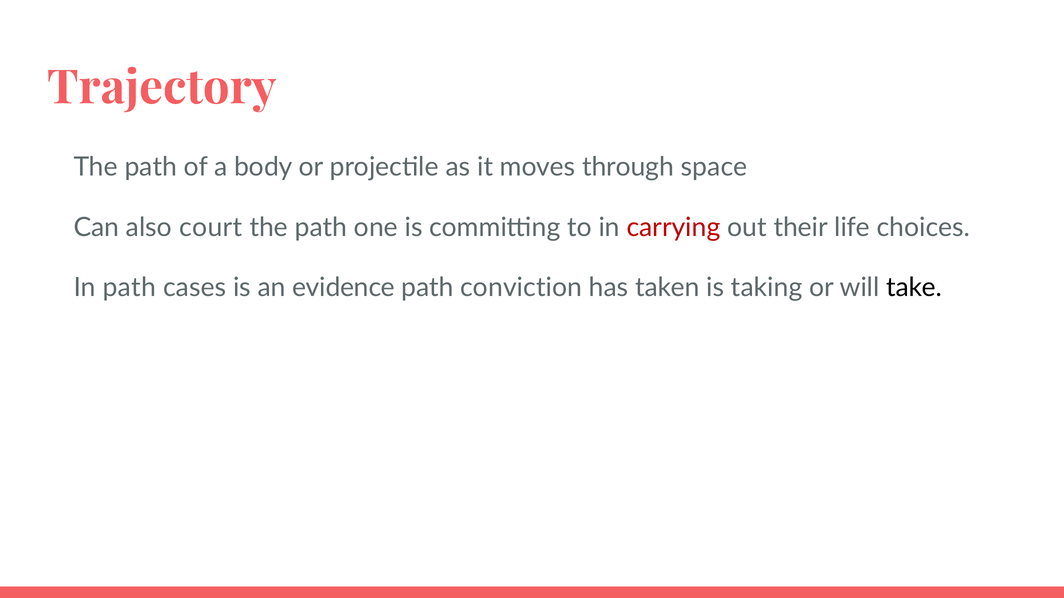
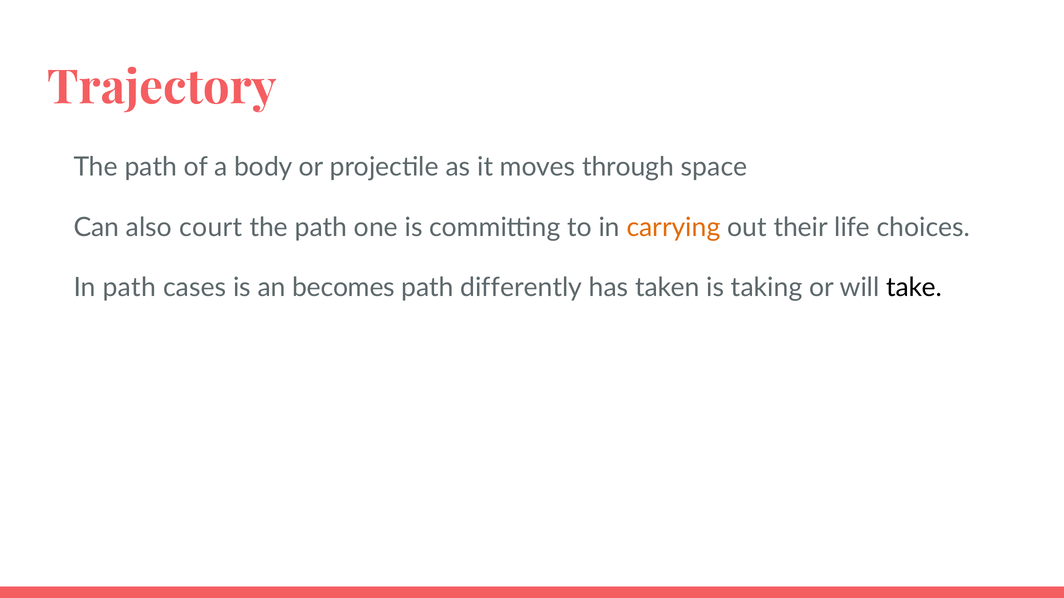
carrying colour: red -> orange (674, 228)
evidence: evidence -> becomes (344, 288)
conviction: conviction -> differently (521, 288)
